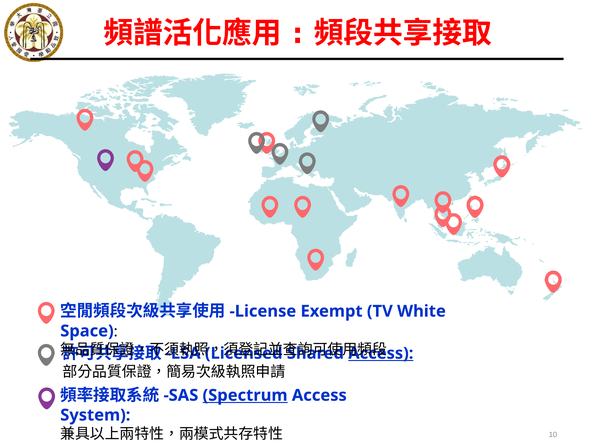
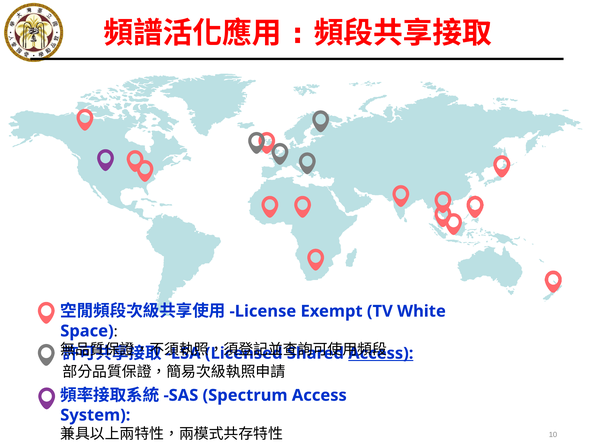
Spectrum underline: present -> none (245, 396)
